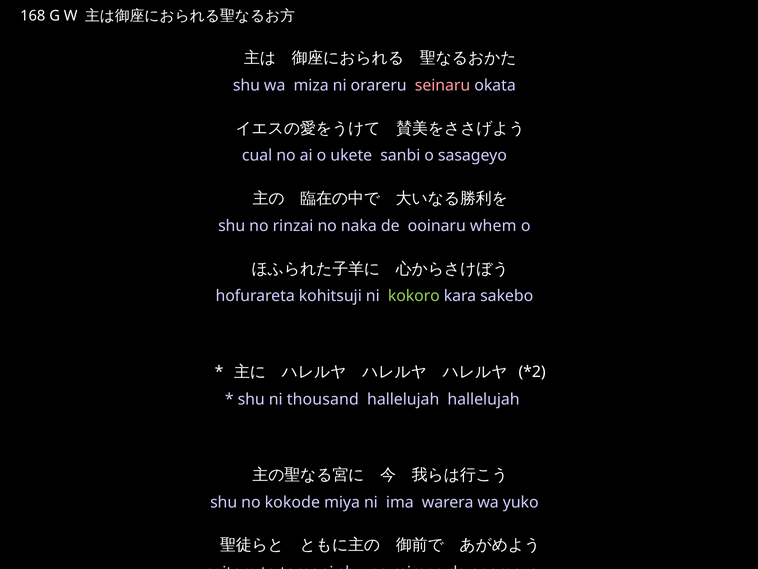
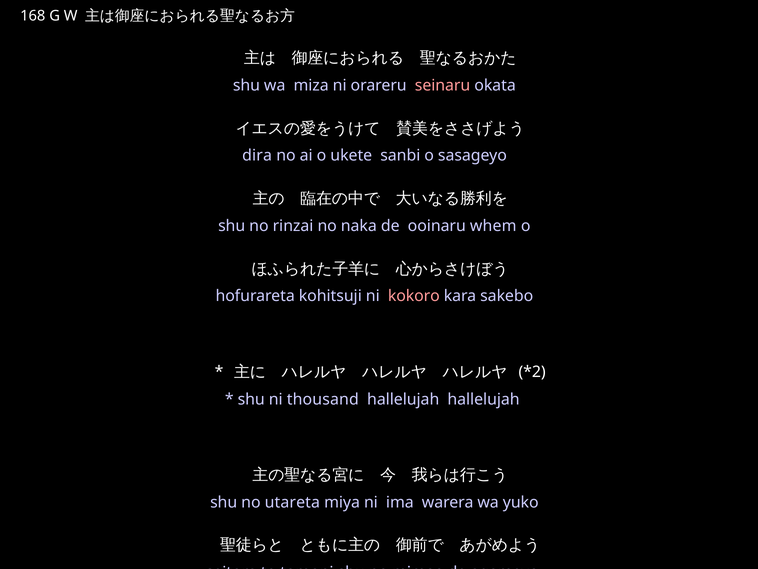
cual: cual -> dira (257, 156)
kokoro colour: light green -> pink (414, 296)
kokode: kokode -> utareta (292, 502)
